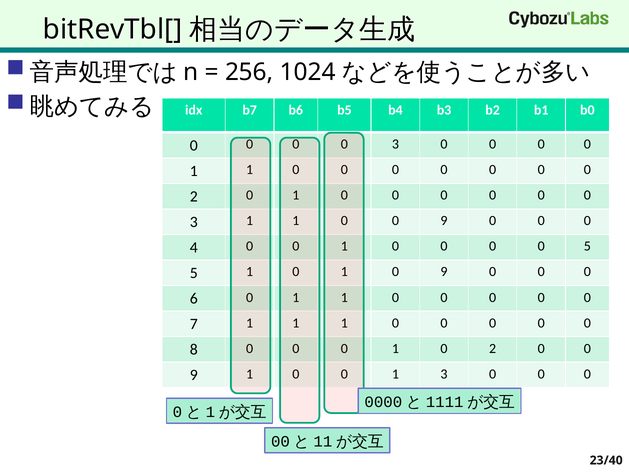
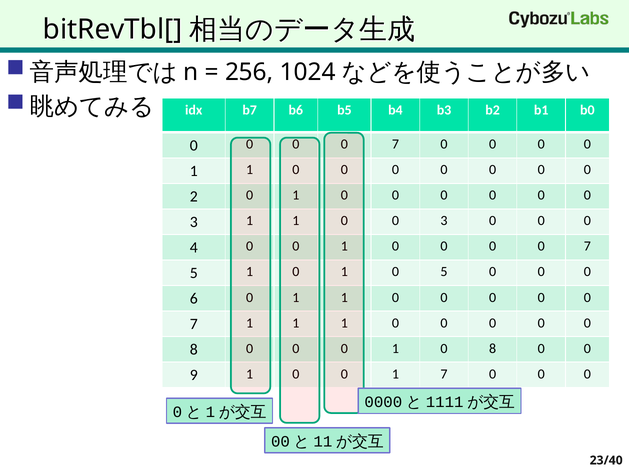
3: 3 -> 7 (395, 144)
9: 9 -> 3 (444, 221)
5: 5 -> 7 (587, 246)
9: 9 -> 5 (444, 272)
1 0 2: 2 -> 8 (493, 348)
1 3: 3 -> 7 (444, 374)
